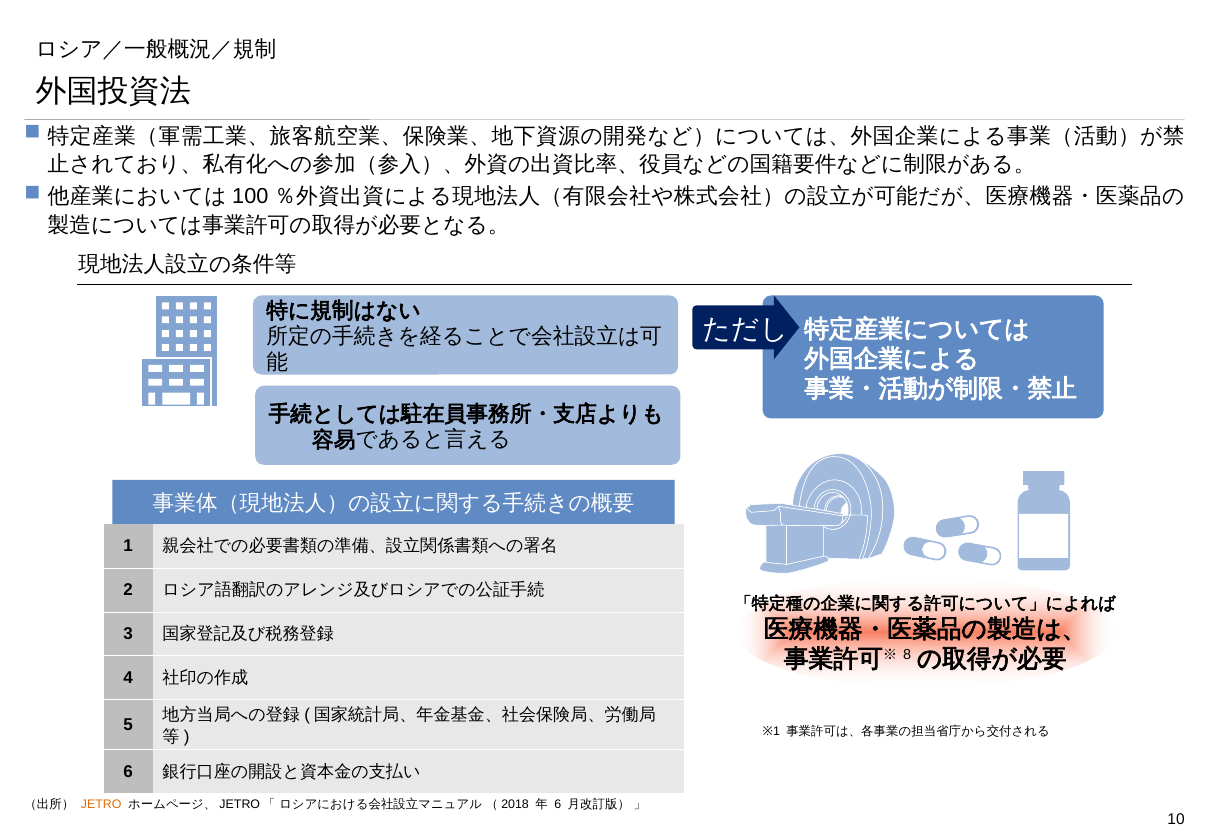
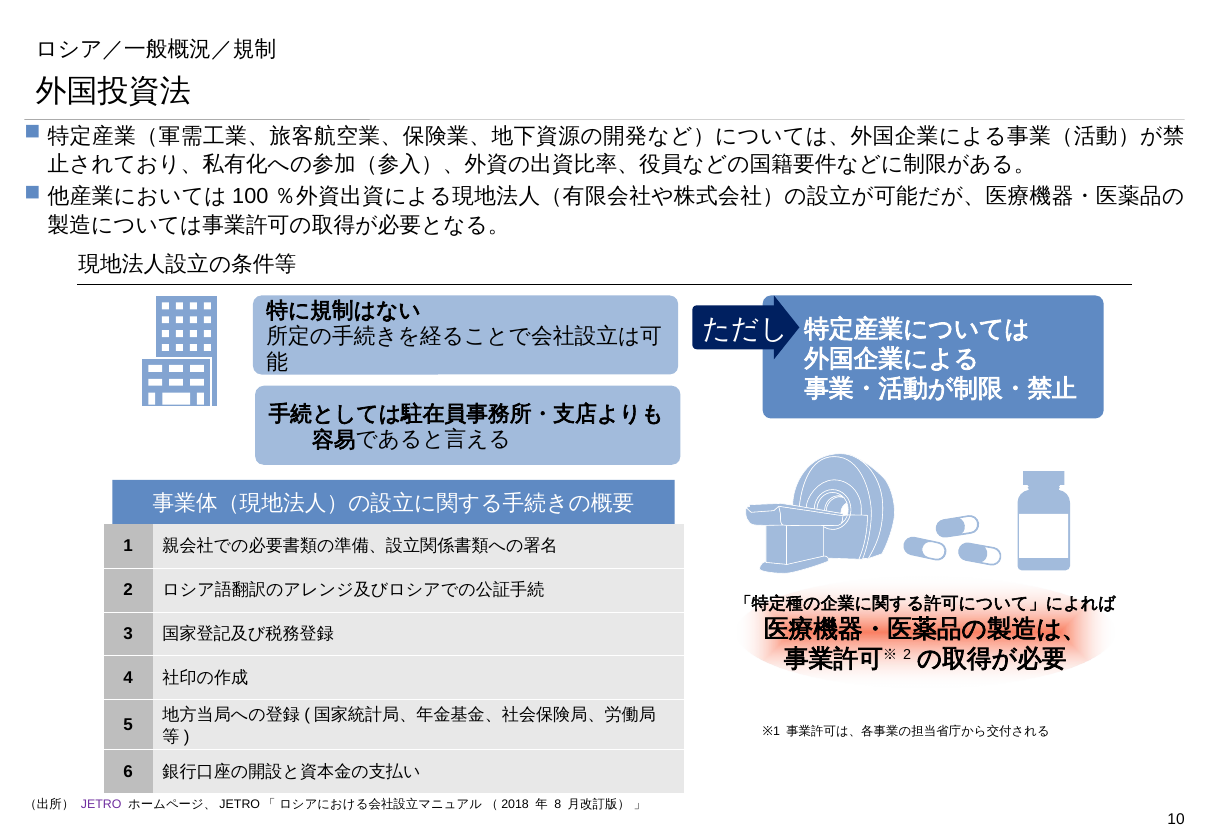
8: 8 -> 2 (907, 655)
JETRO colour: orange -> purple (101, 805)
6: 6 -> 8 (558, 805)
